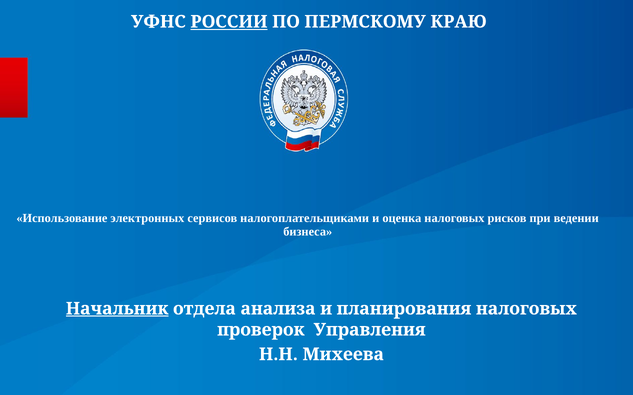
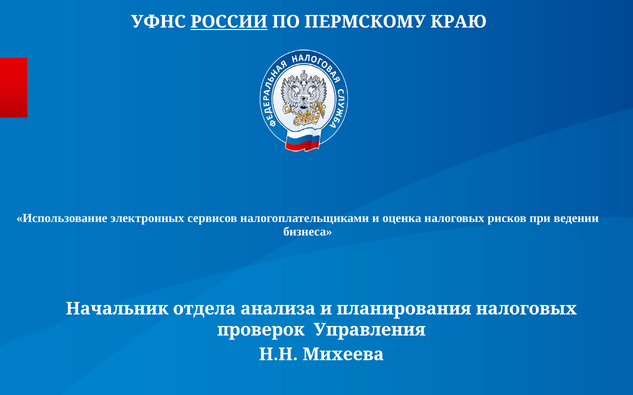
Начальник underline: present -> none (117, 309)
